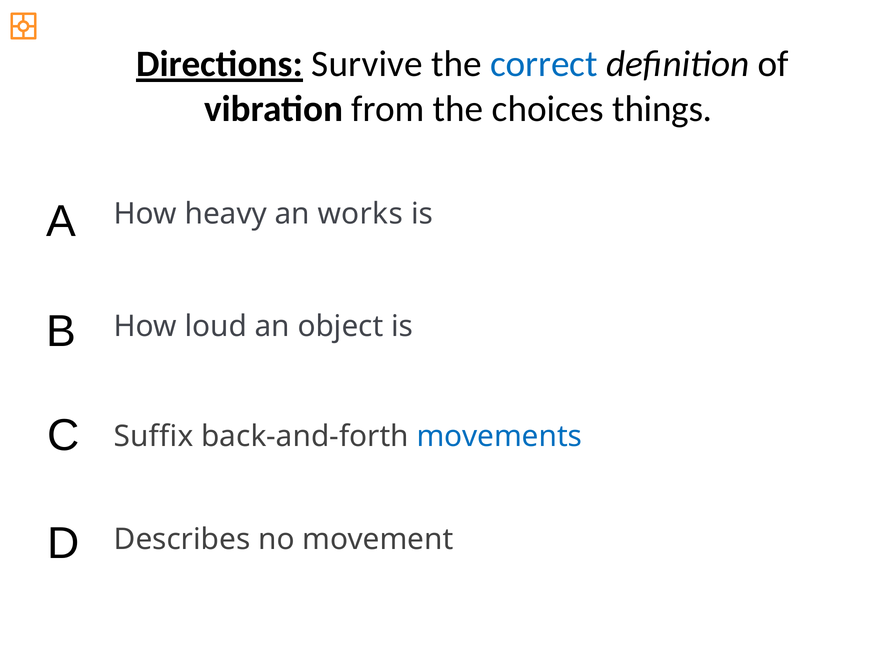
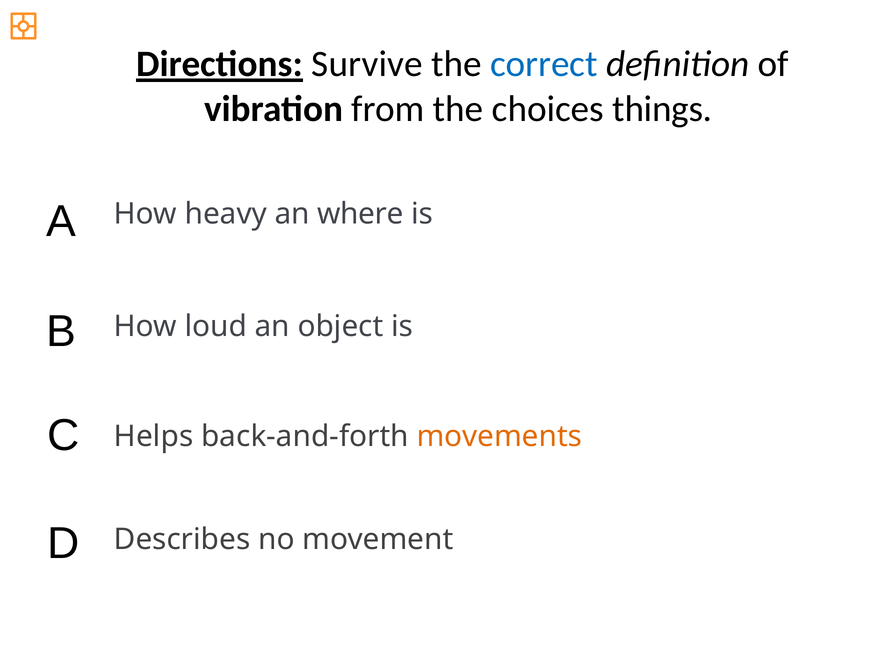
works: works -> where (360, 214)
Suffix: Suffix -> Helps (154, 437)
movements colour: blue -> orange (499, 437)
